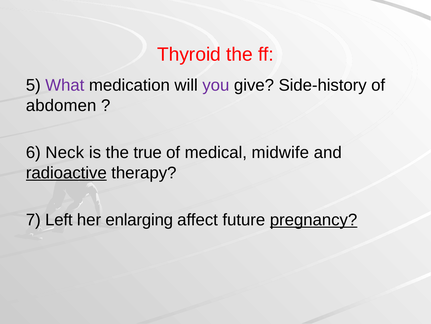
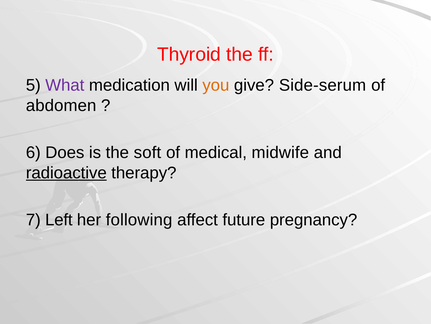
you colour: purple -> orange (216, 85)
Side-history: Side-history -> Side-serum (323, 85)
Neck: Neck -> Does (65, 152)
true: true -> soft (147, 152)
enlarging: enlarging -> following (139, 219)
pregnancy underline: present -> none (314, 219)
